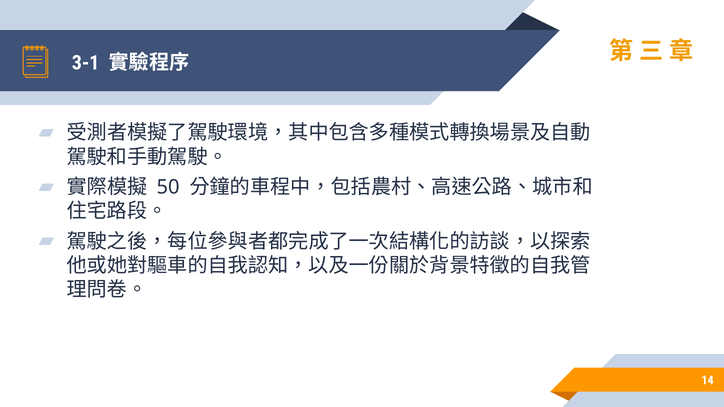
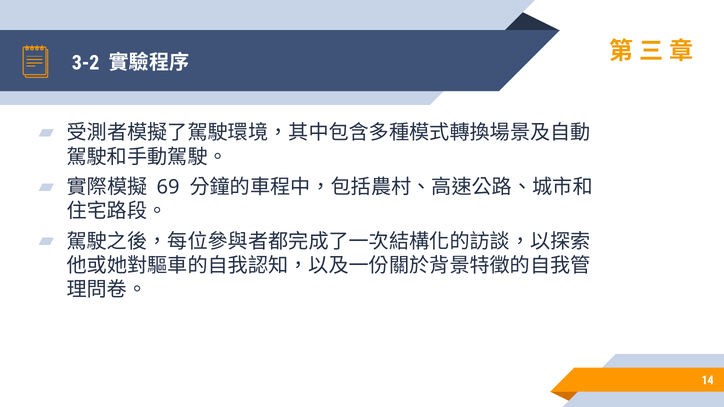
3-1: 3-1 -> 3-2 (86, 63)
50: 50 -> 69 (168, 187)
